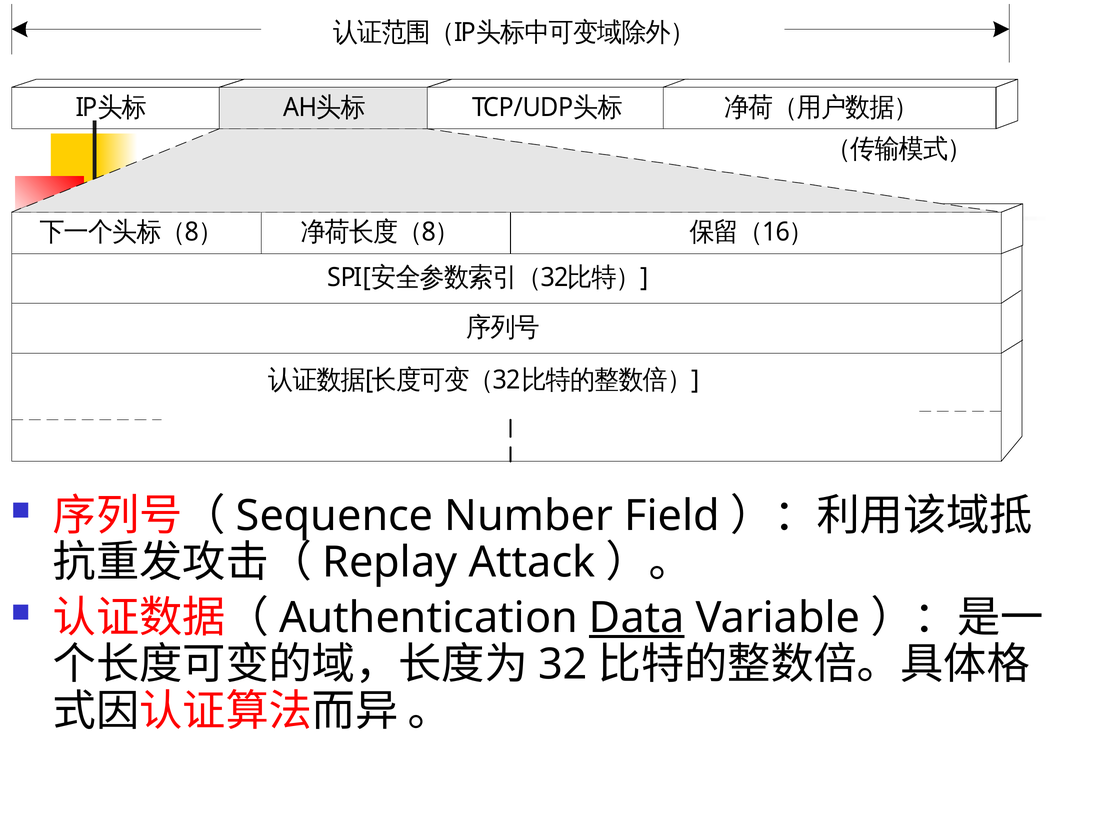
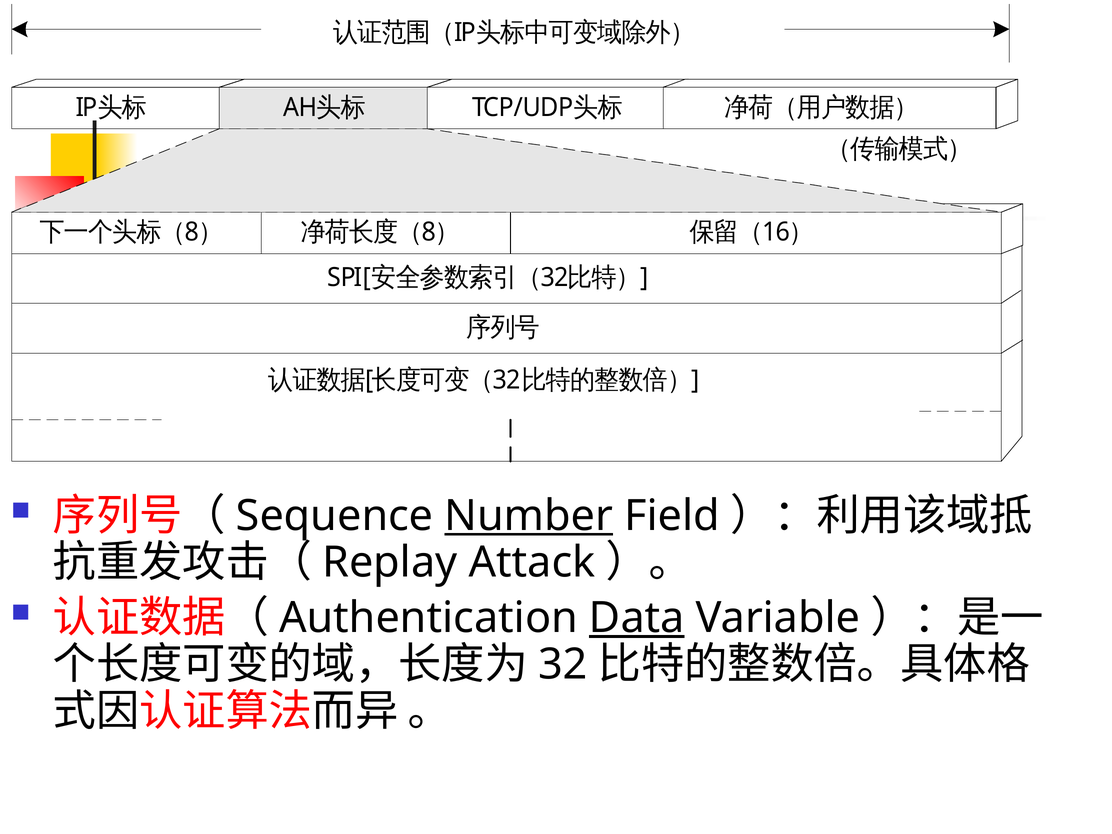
Number underline: none -> present (529, 516)
